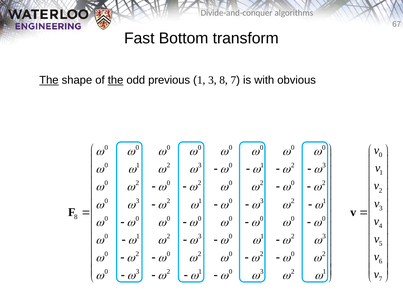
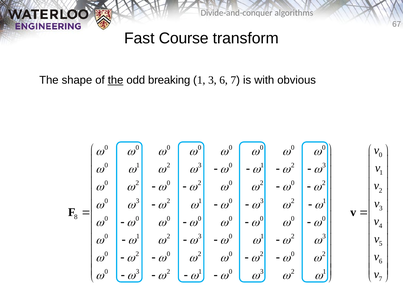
Bottom: Bottom -> Course (184, 38)
The underline: present -> none (49, 80)
previous: previous -> breaking (169, 80)
3 8: 8 -> 6 (224, 80)
